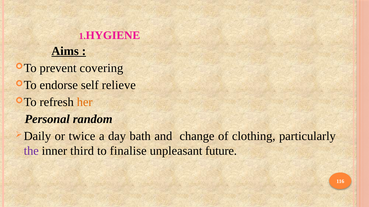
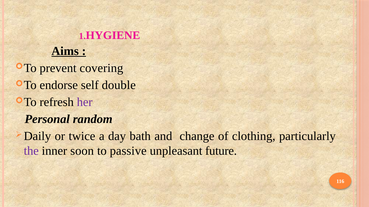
relieve: relieve -> double (119, 85)
her colour: orange -> purple (85, 102)
third: third -> soon (82, 151)
finalise: finalise -> passive (128, 151)
